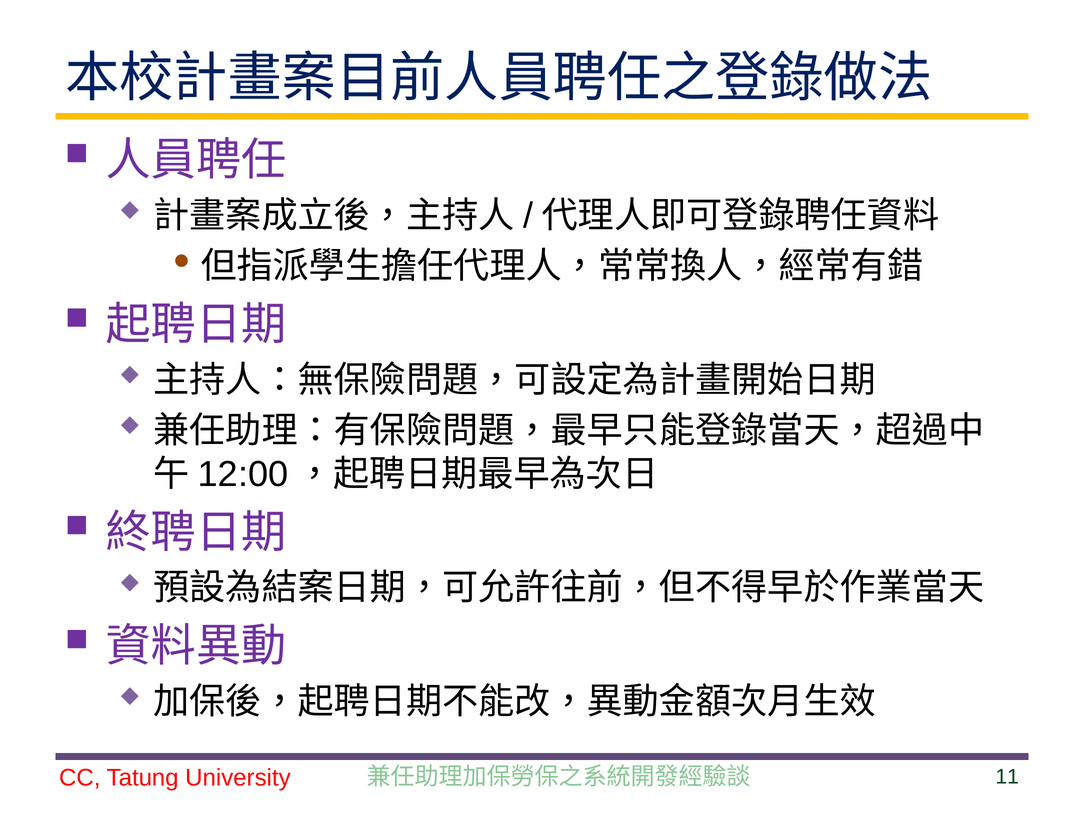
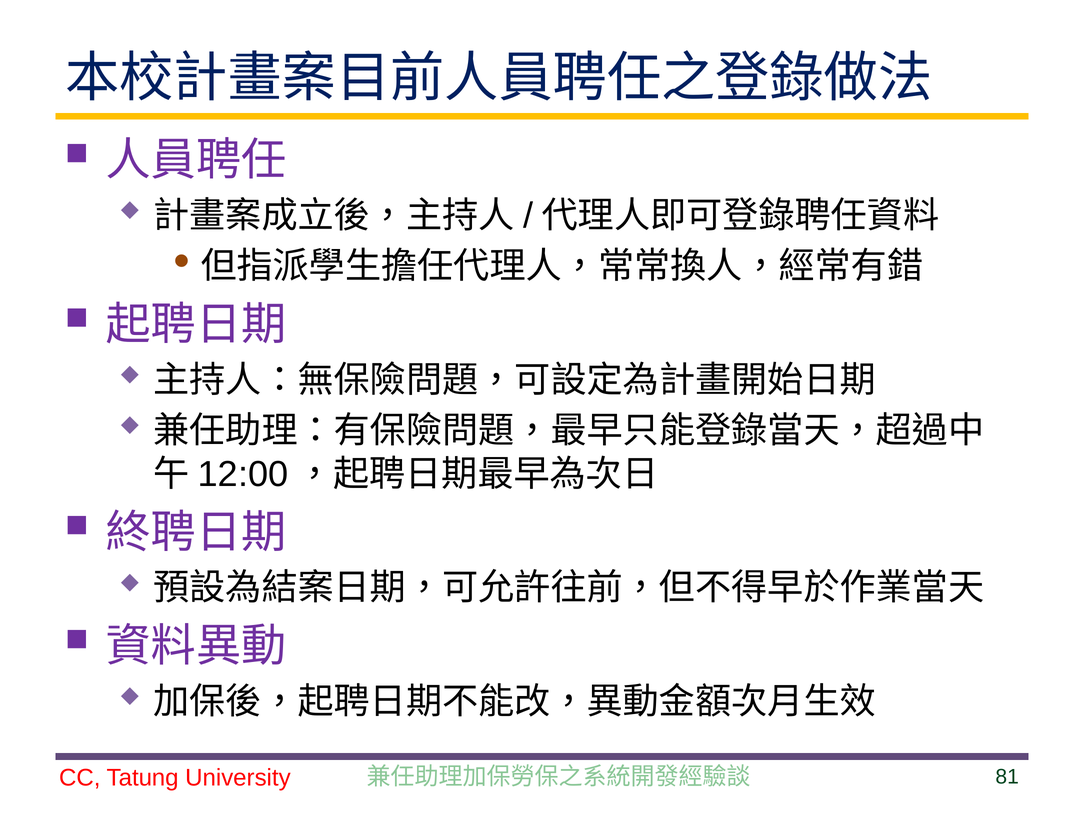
11: 11 -> 81 (1007, 777)
